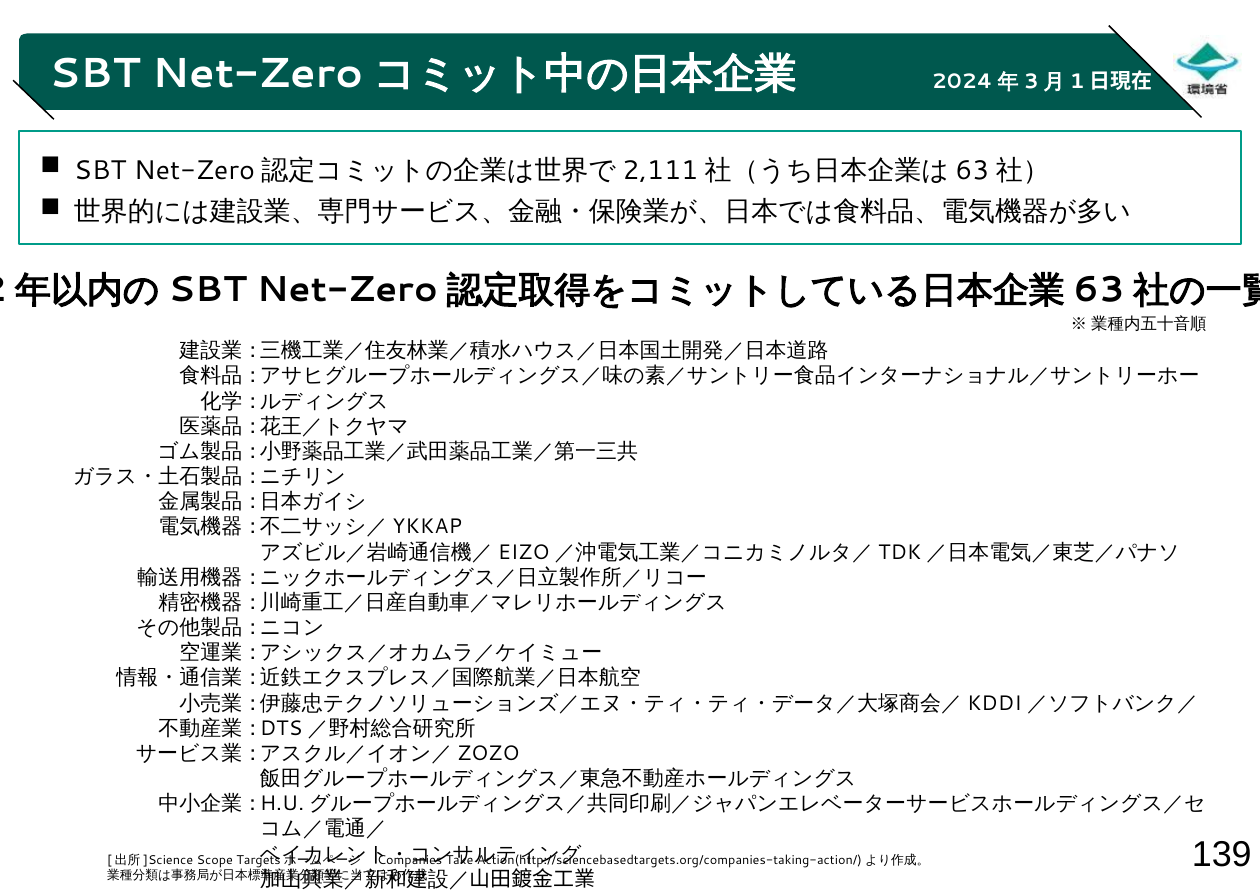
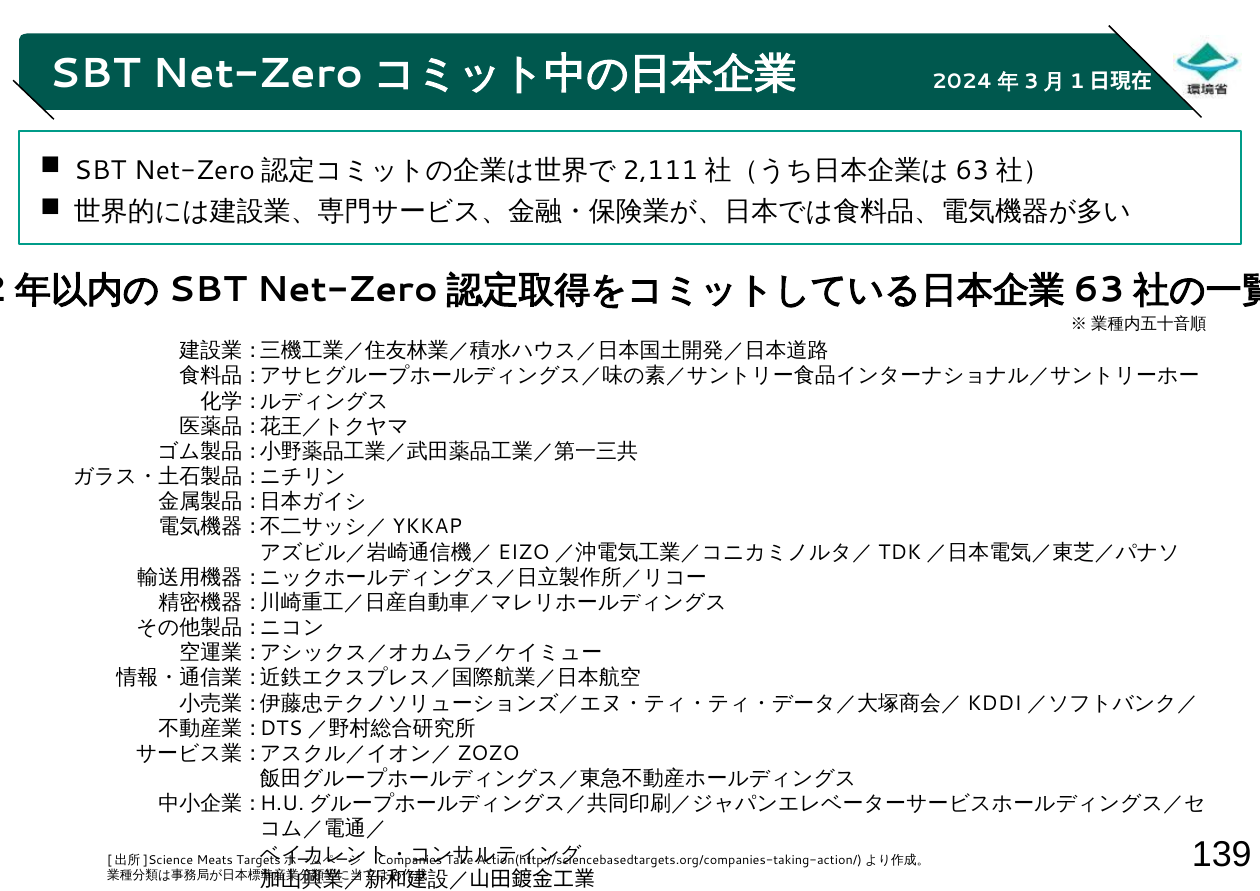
Scope: Scope -> Meats (215, 861)
